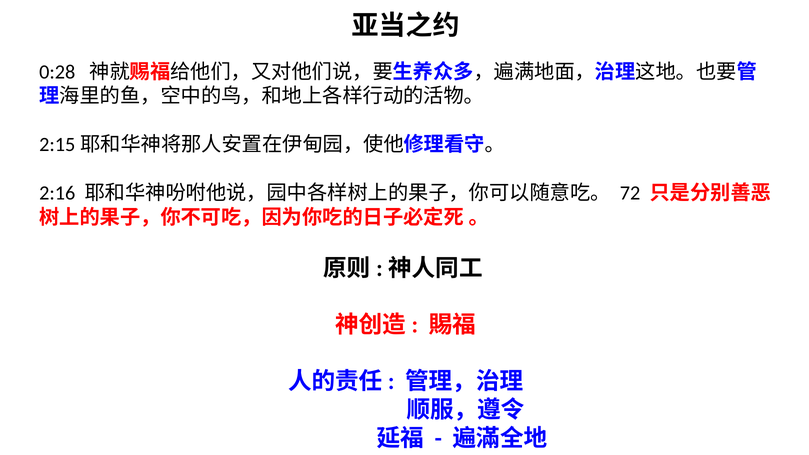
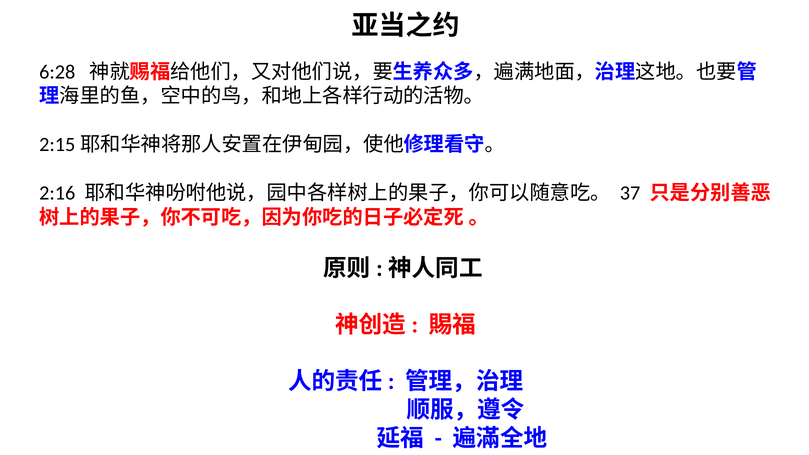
0:28: 0:28 -> 6:28 (57, 72)
72: 72 -> 37 (630, 193)
